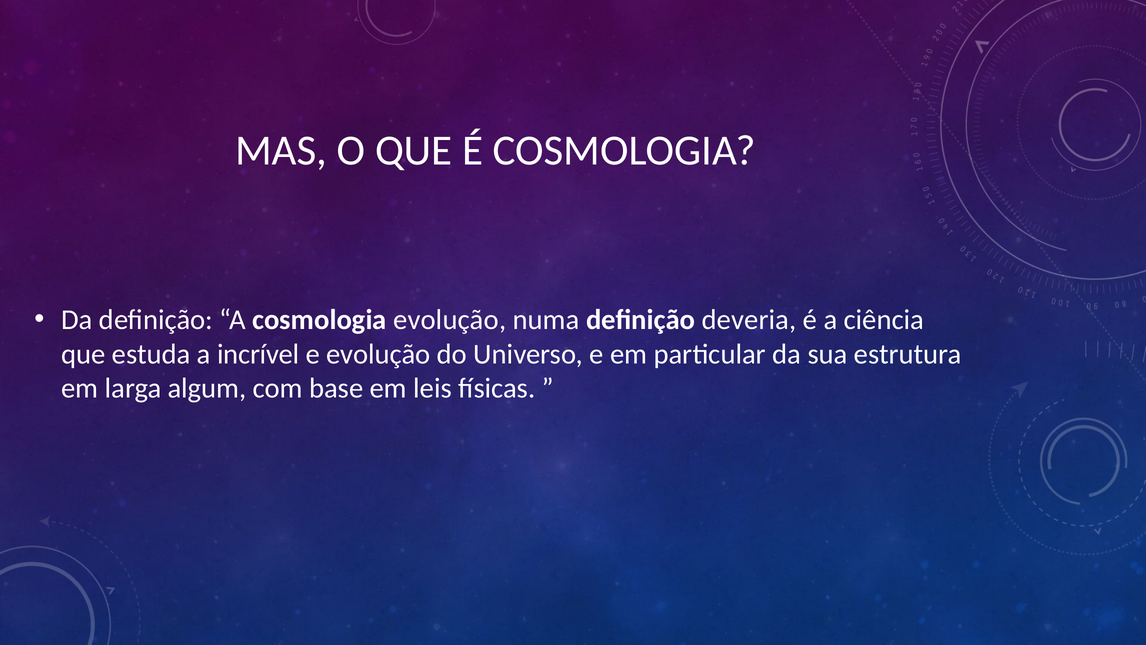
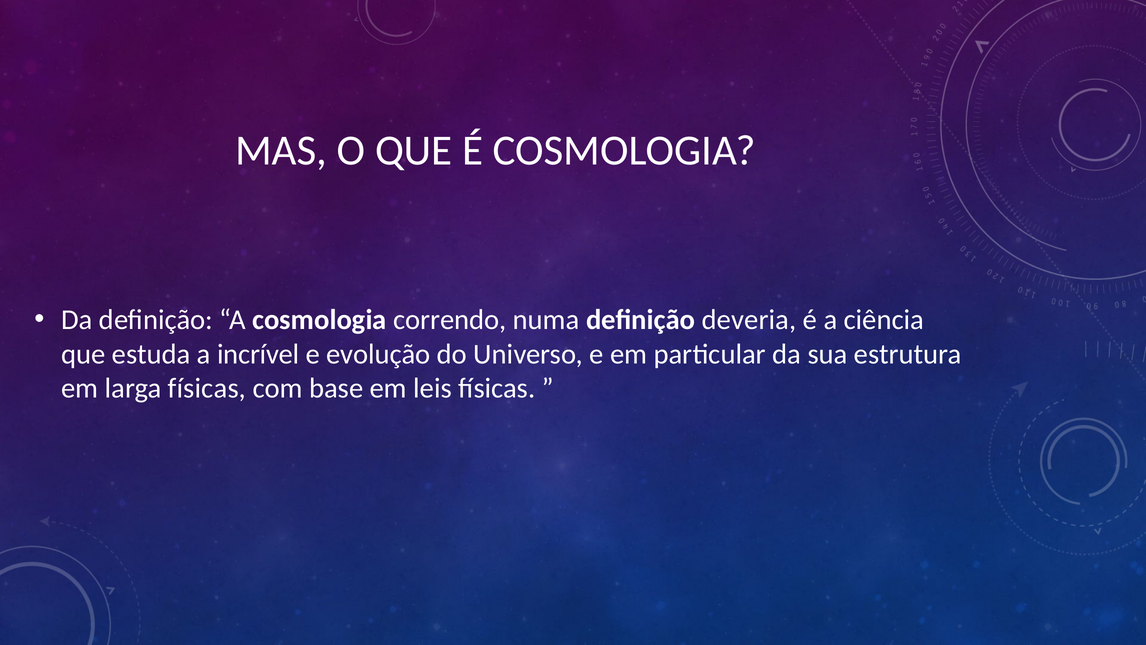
cosmologia evolução: evolução -> correndo (450, 319)
larga algum: algum -> físicas (207, 388)
